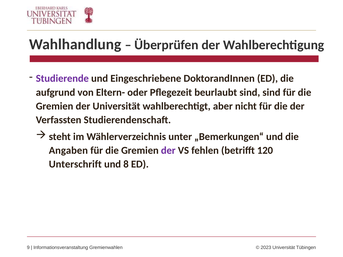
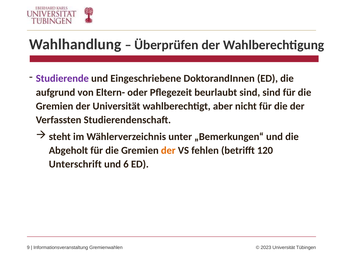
Angaben: Angaben -> Abgeholt (68, 151)
der colour: purple -> orange (168, 151)
8: 8 -> 6 (126, 164)
